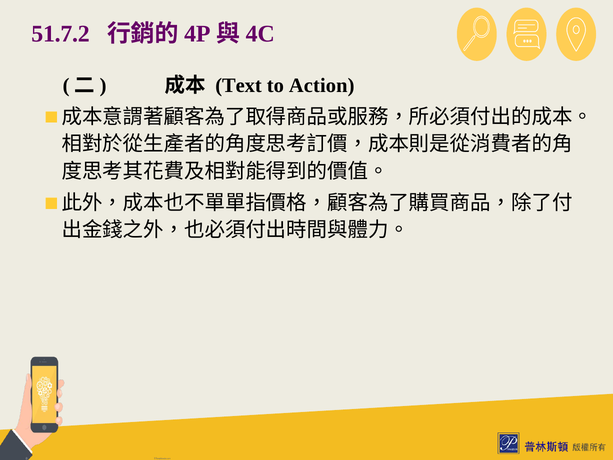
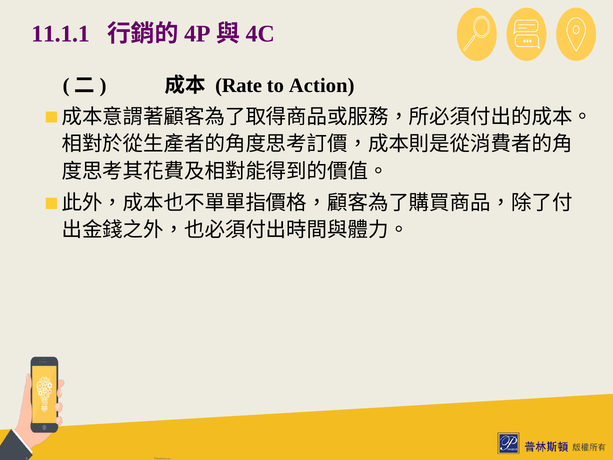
51.7.2: 51.7.2 -> 11.1.1 (61, 34)
Text: Text -> Rate (239, 85)
